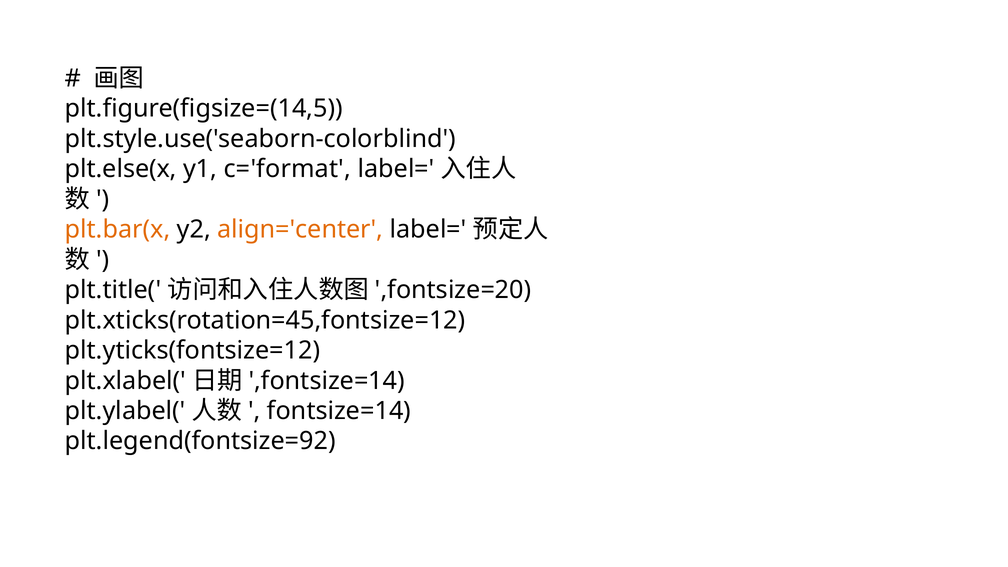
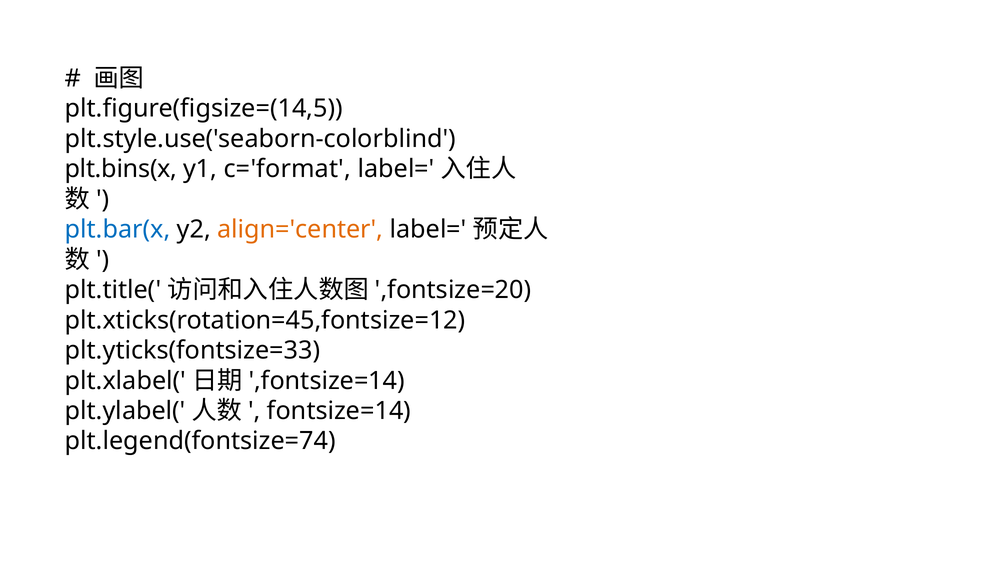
plt.else(x: plt.else(x -> plt.bins(x (121, 169)
plt.bar(x colour: orange -> blue (118, 230)
plt.yticks(fontsize=12: plt.yticks(fontsize=12 -> plt.yticks(fontsize=33 (193, 351)
plt.legend(fontsize=92: plt.legend(fontsize=92 -> plt.legend(fontsize=74 (200, 441)
